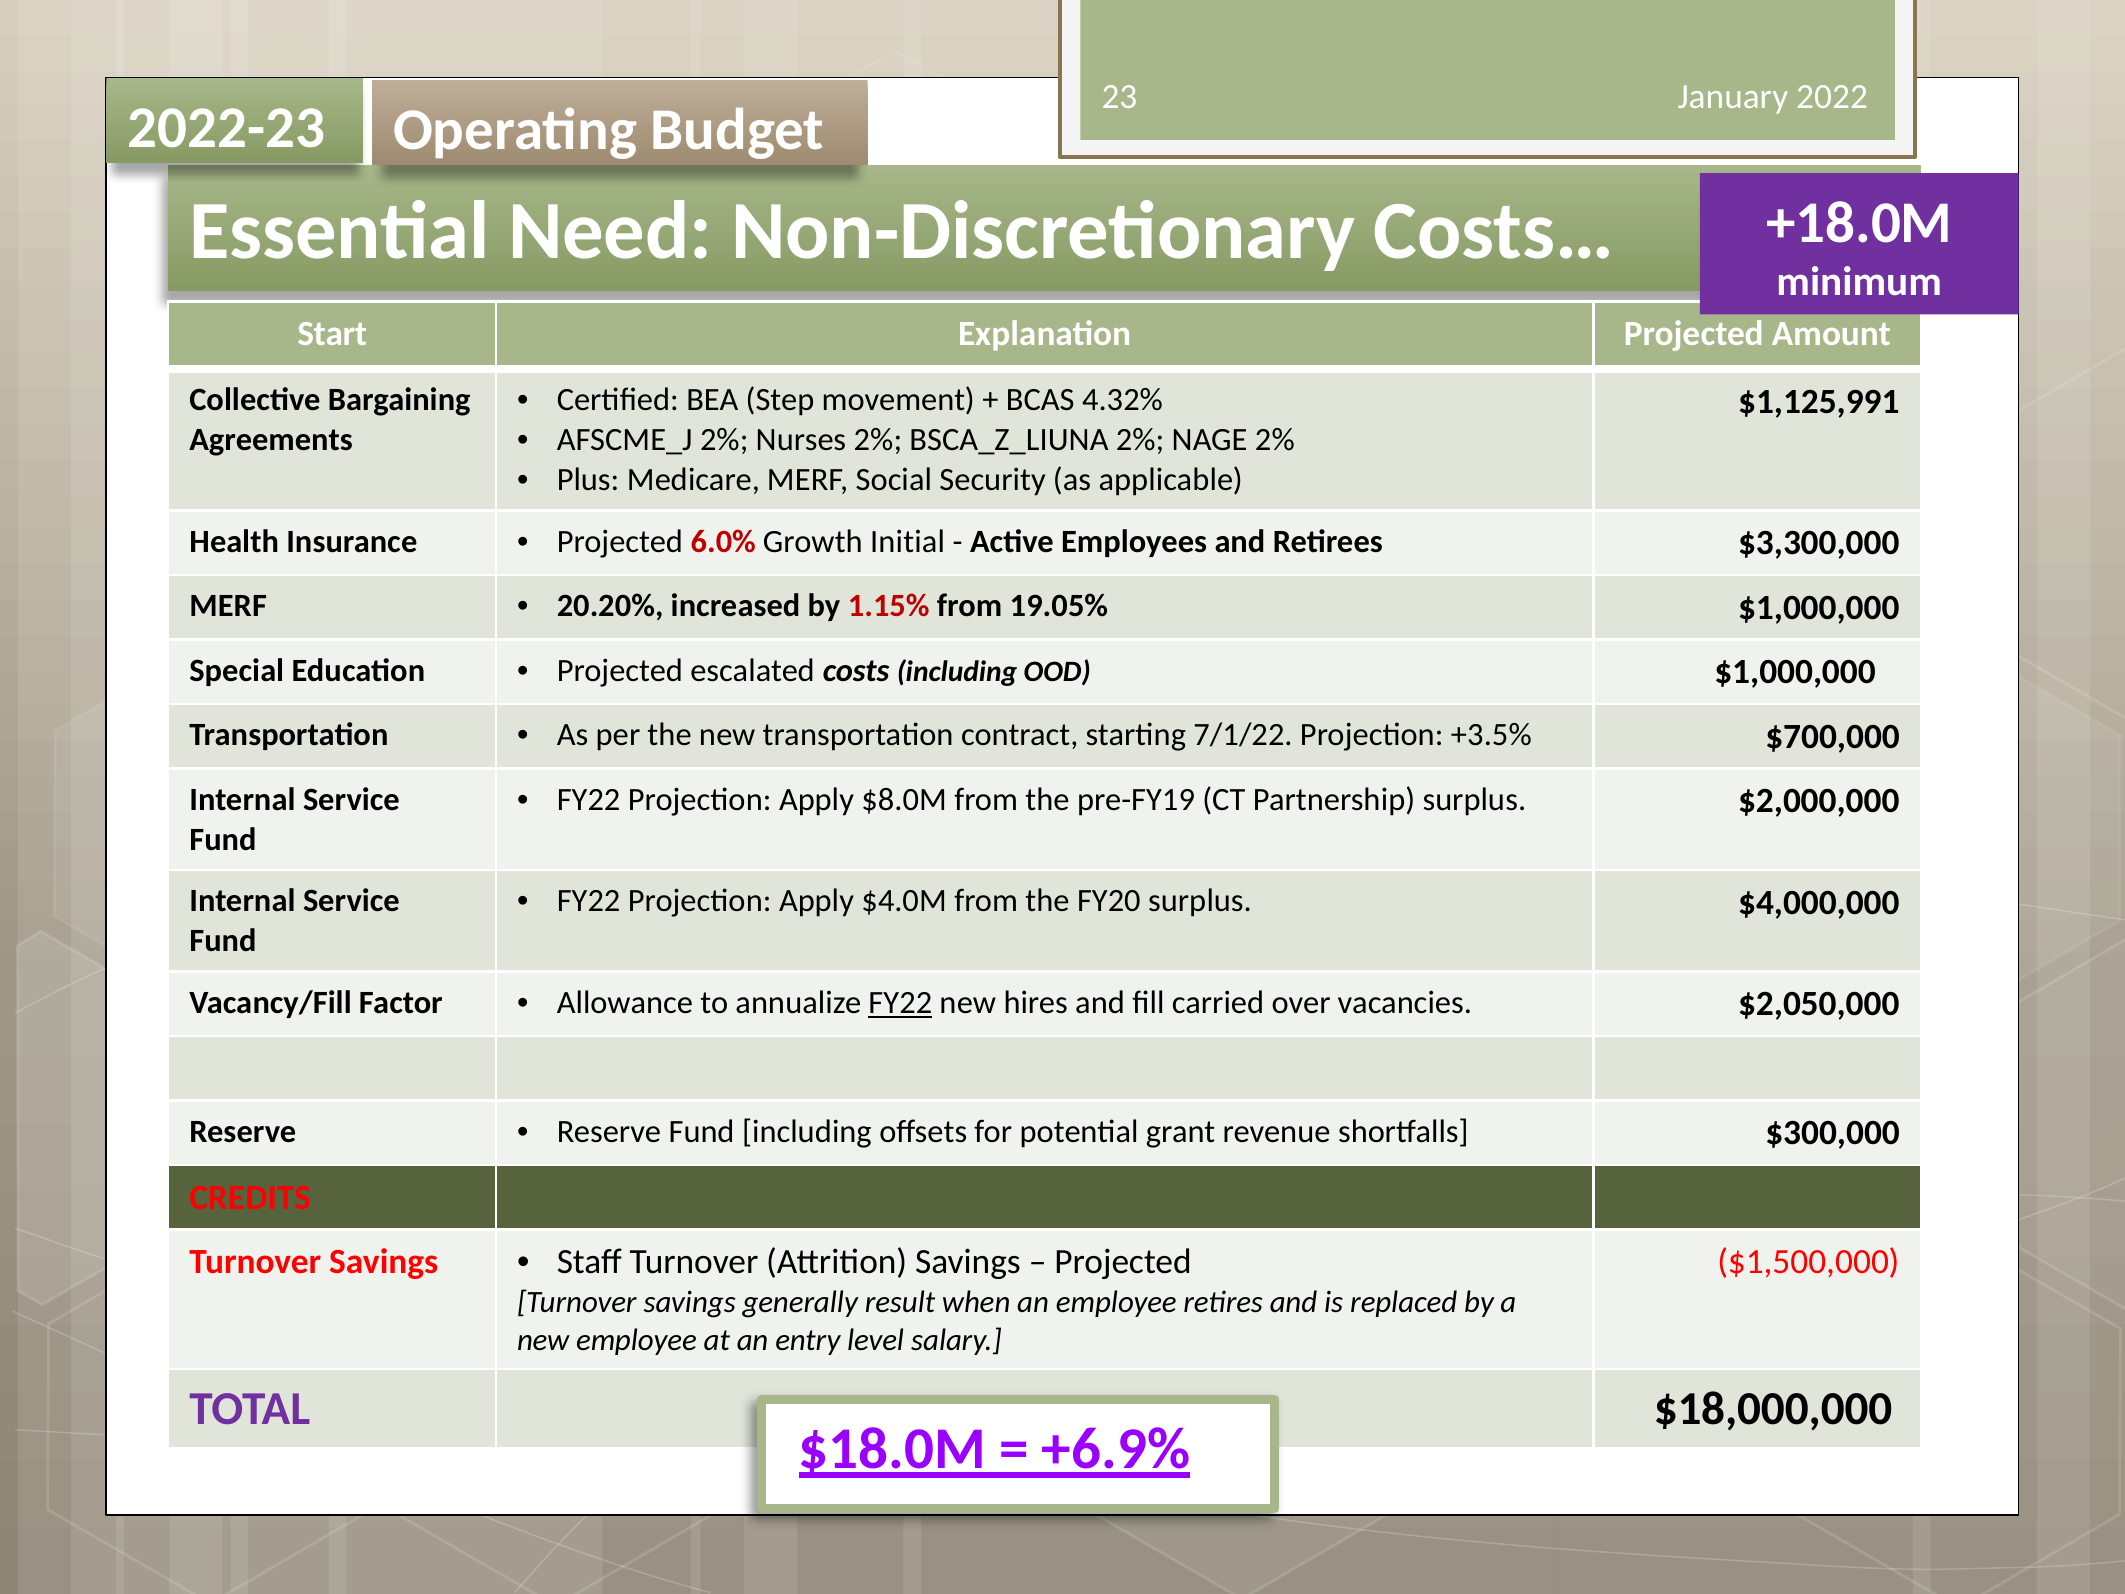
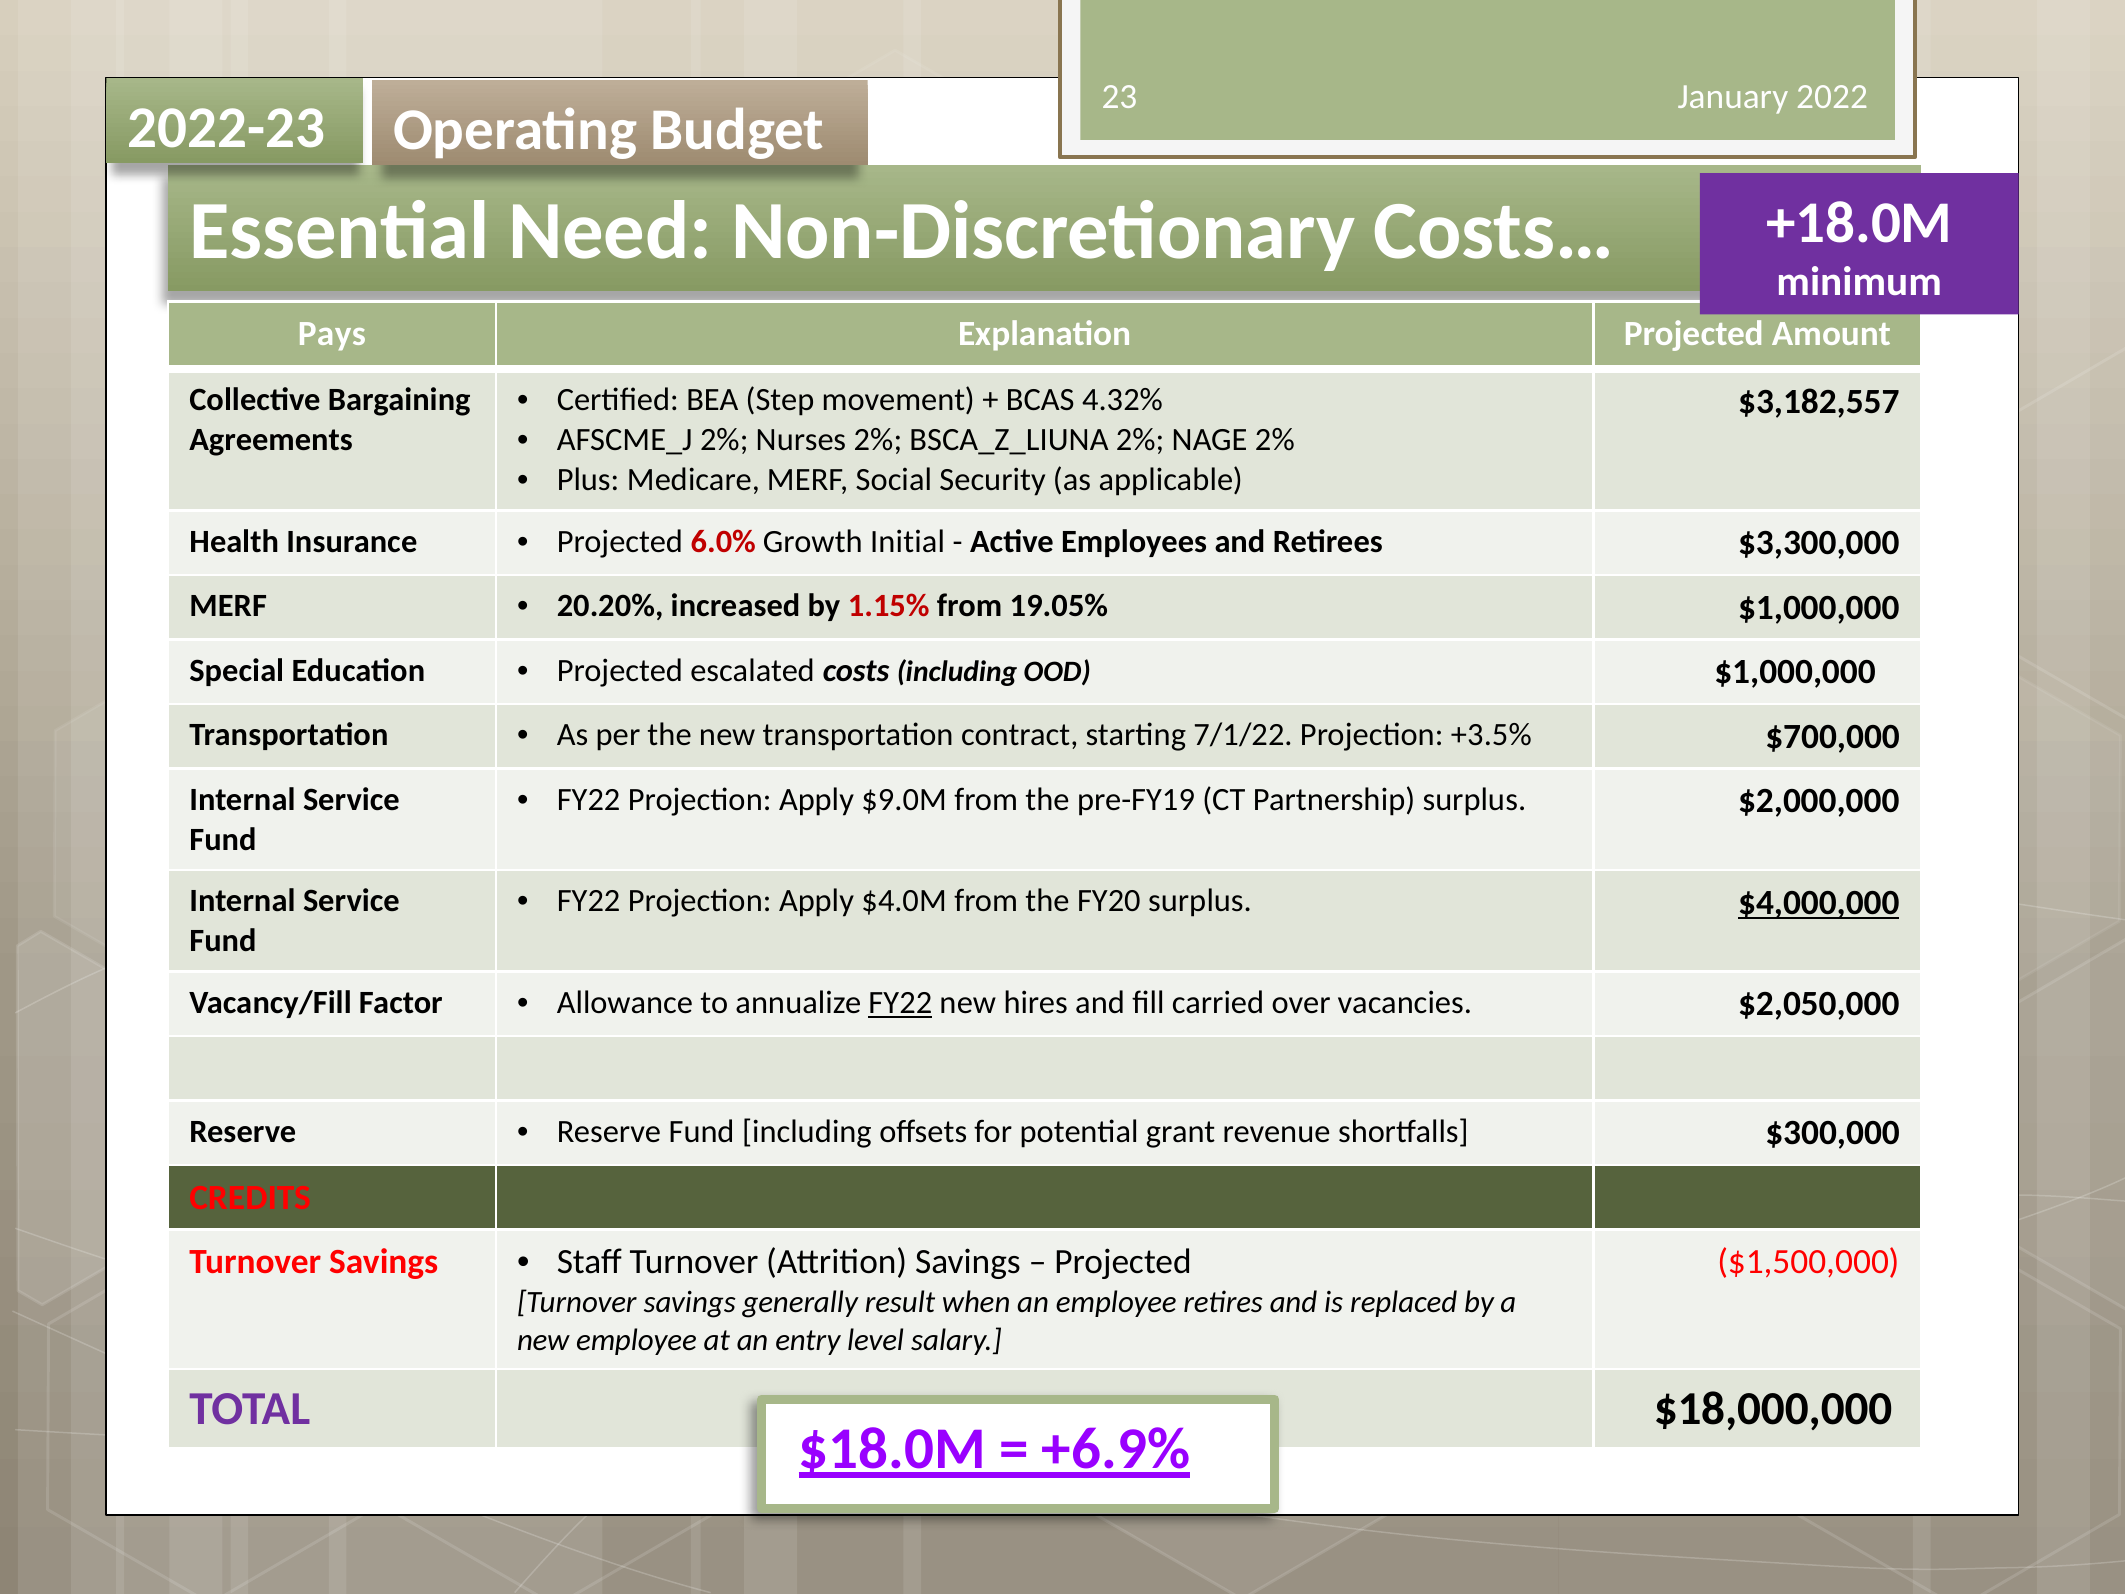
Start: Start -> Pays (332, 334)
$1,125,991: $1,125,991 -> $3,182,557 (1819, 401)
$8.0M: $8.0M -> $9.0M (904, 799)
$4,000,000 underline: none -> present (1819, 902)
